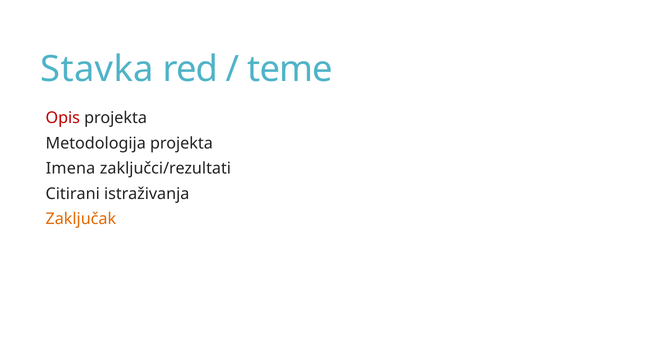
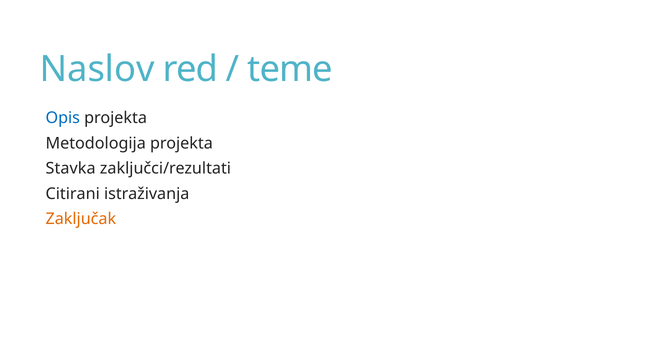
Stavka: Stavka -> Naslov (97, 70)
Opis colour: red -> blue (63, 118)
Imena: Imena -> Stavka (71, 169)
